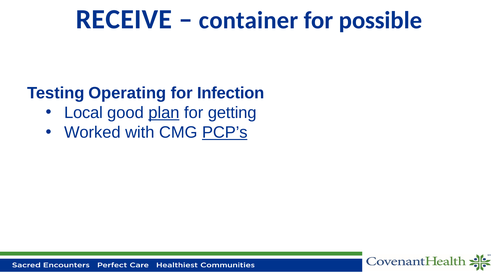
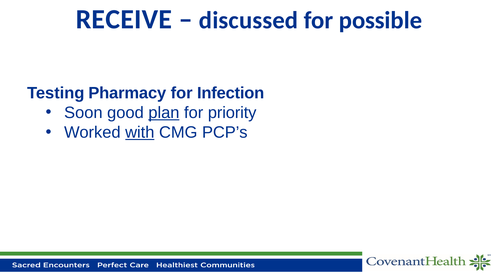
container: container -> discussed (249, 20)
Operating: Operating -> Pharmacy (127, 93)
Local: Local -> Soon (83, 113)
getting: getting -> priority (232, 113)
with underline: none -> present (140, 132)
PCP’s underline: present -> none (225, 132)
